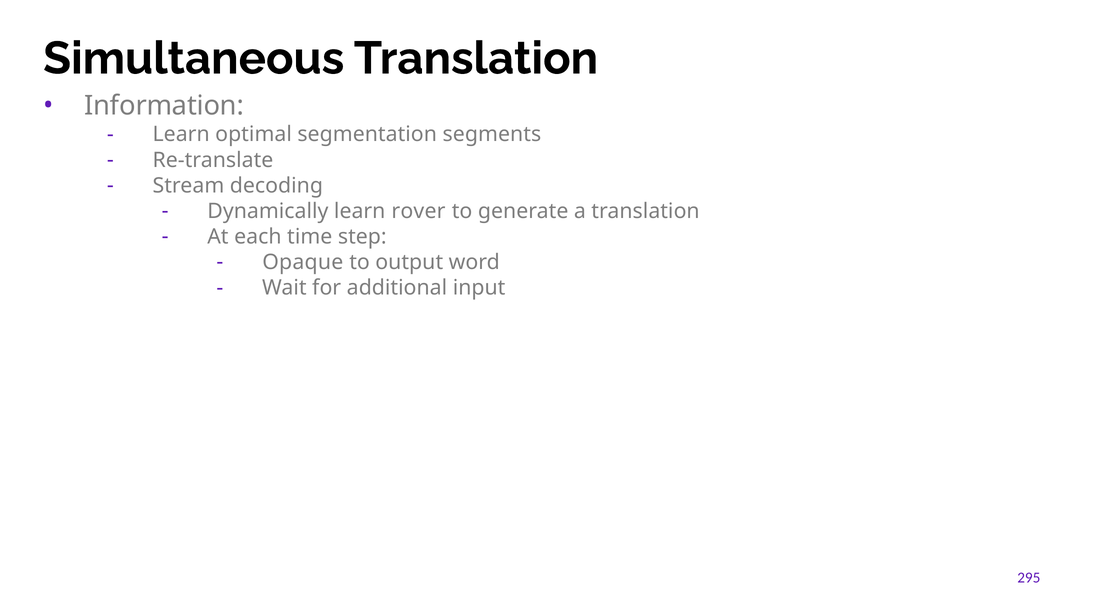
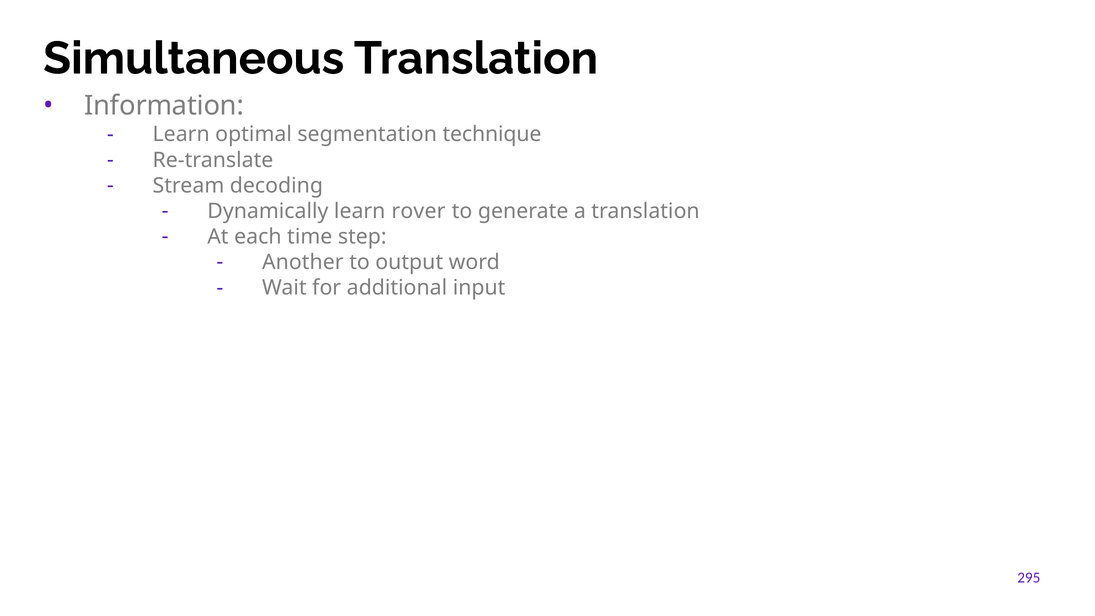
segments: segments -> technique (492, 134)
Opaque: Opaque -> Another (303, 262)
